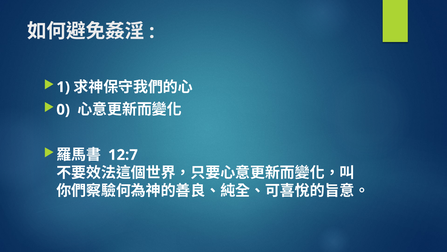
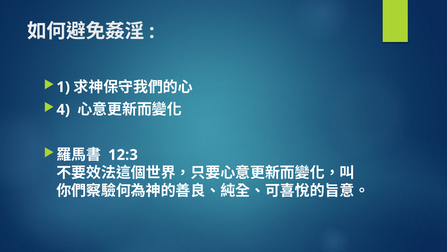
0: 0 -> 4 (63, 109)
12:7: 12:7 -> 12:3 (123, 155)
